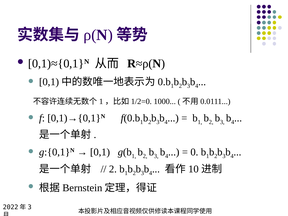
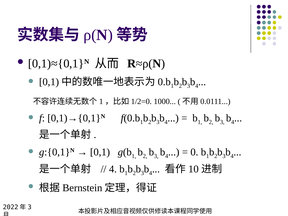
2: 2 -> 4 (113, 169)
